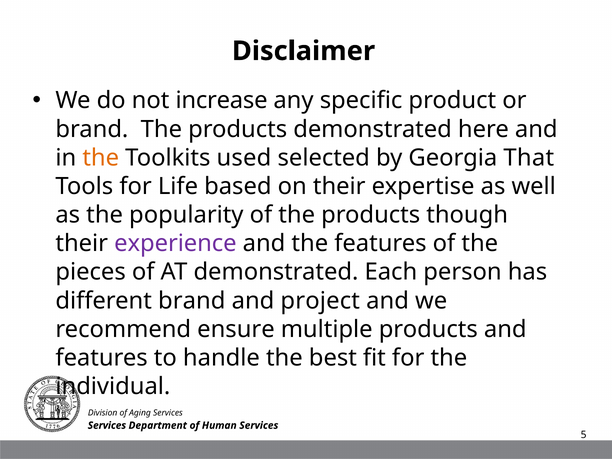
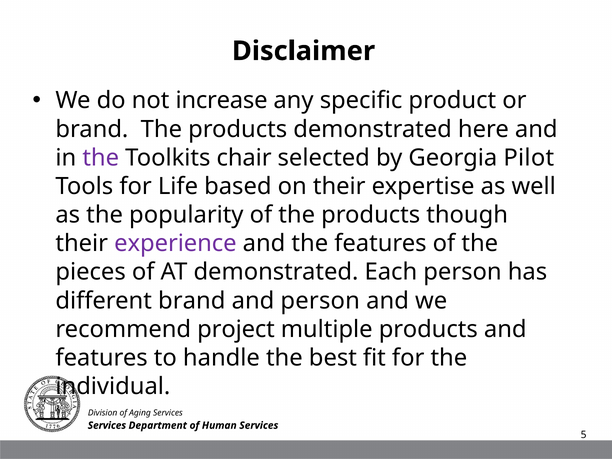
the colour: orange -> purple (101, 158)
used: used -> chair (244, 158)
That: That -> Pilot (529, 158)
and project: project -> person (320, 301)
ensure: ensure -> project (236, 329)
